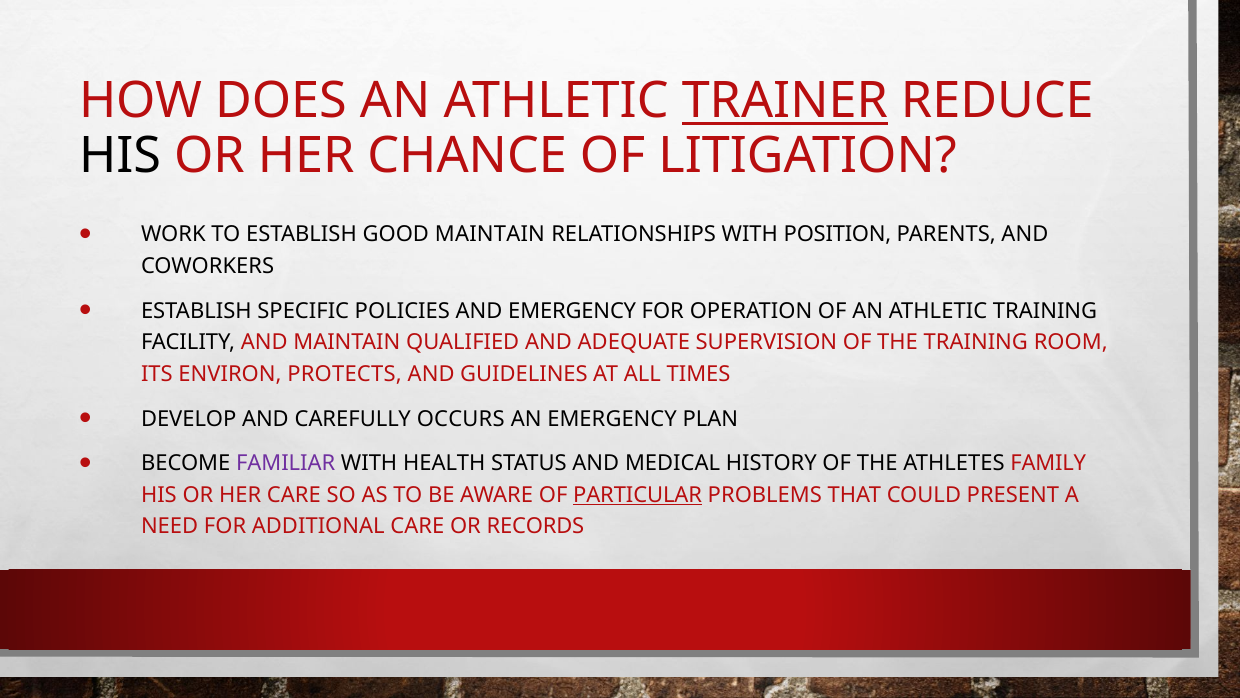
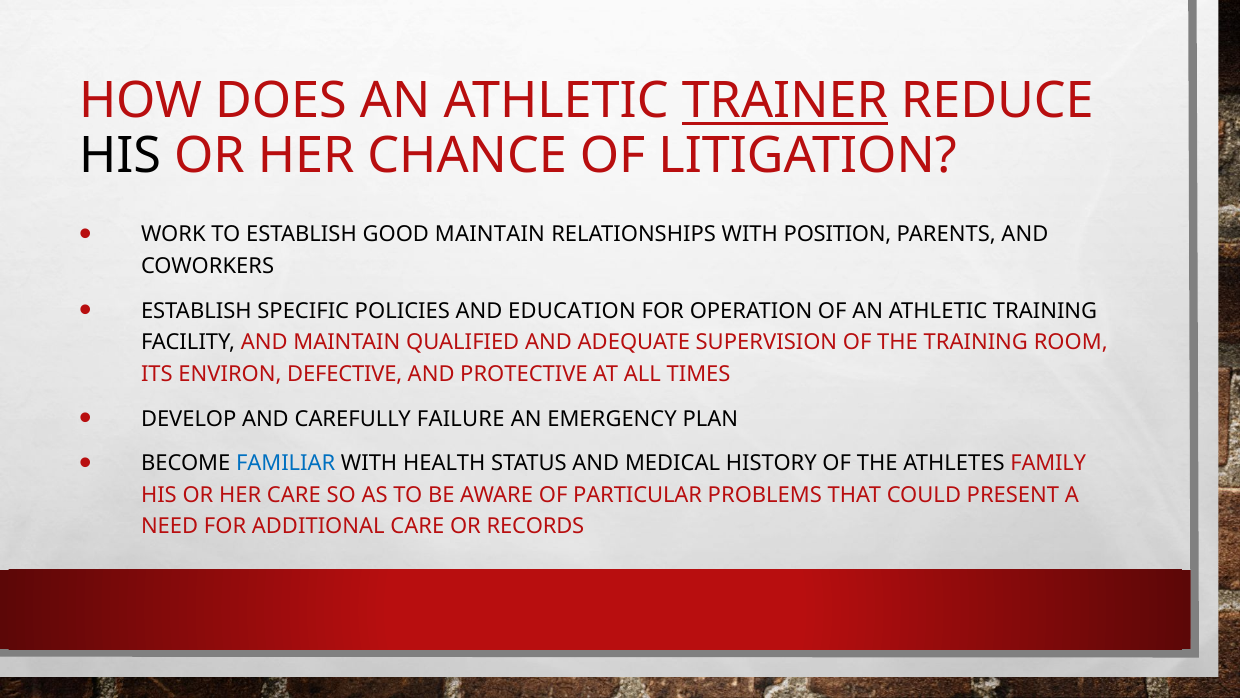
AND EMERGENCY: EMERGENCY -> EDUCATION (572, 311)
PROTECTS: PROTECTS -> DEFECTIVE (345, 374)
GUIDELINES: GUIDELINES -> PROTECTIVE (524, 374)
OCCURS: OCCURS -> FAILURE (461, 418)
FAMILIAR colour: purple -> blue (286, 463)
PARTICULAR underline: present -> none (638, 495)
